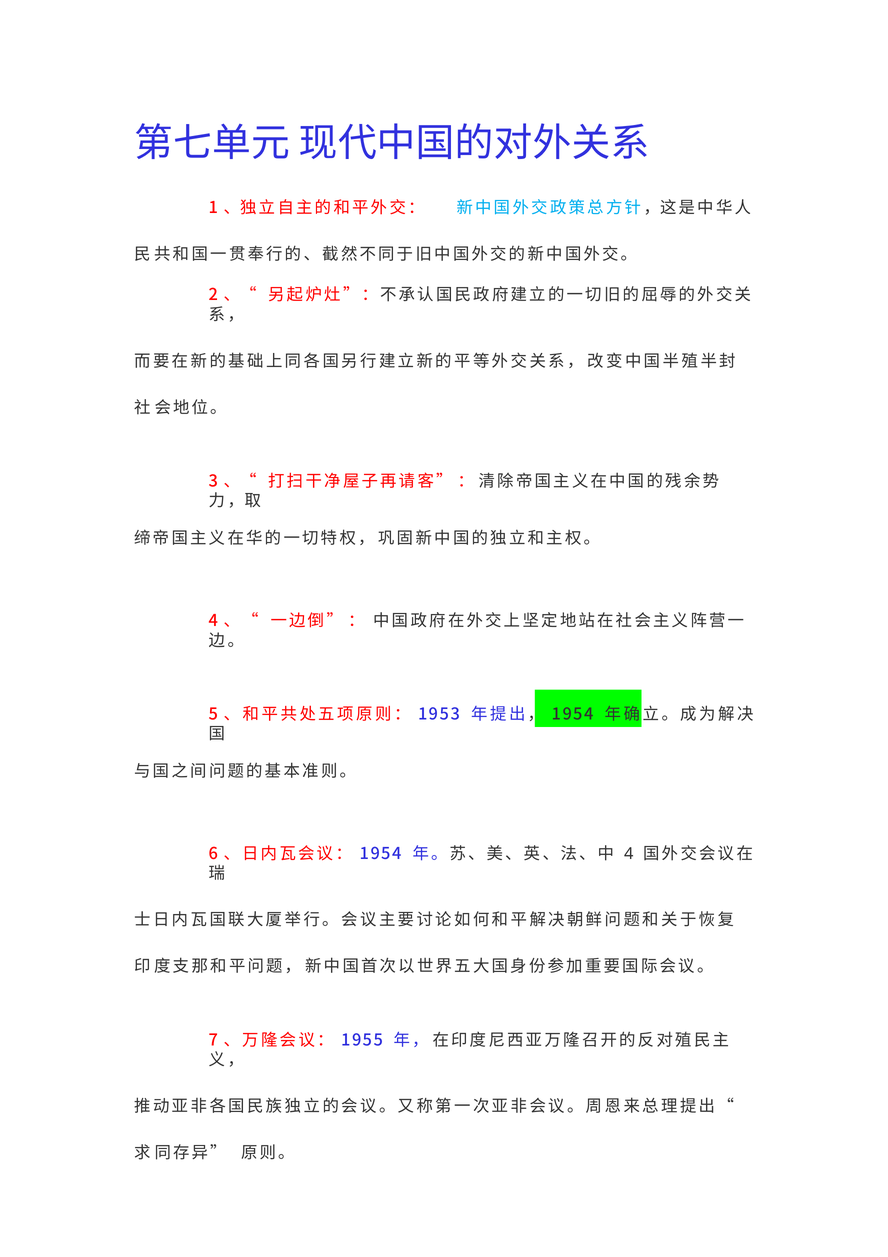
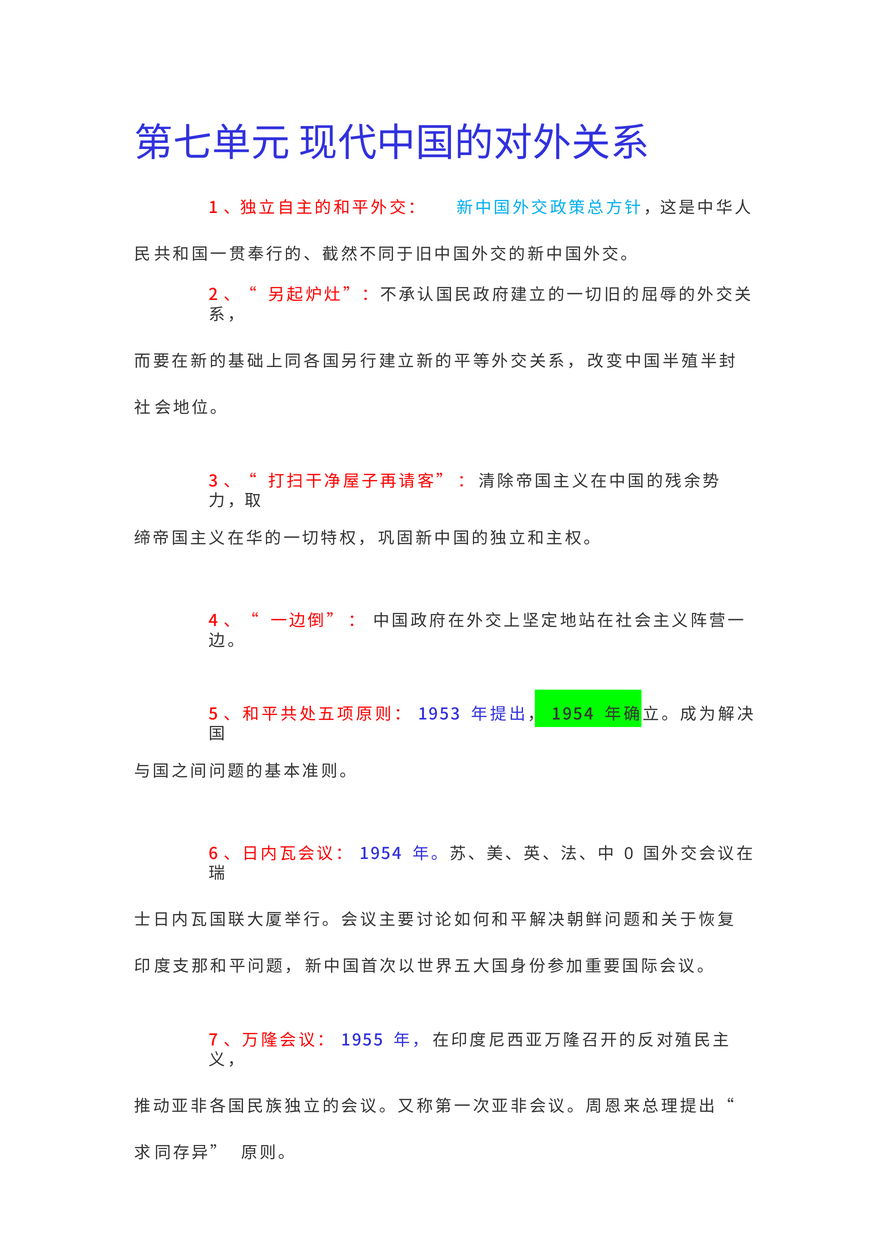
4: 4 -> 0 (629, 854)
